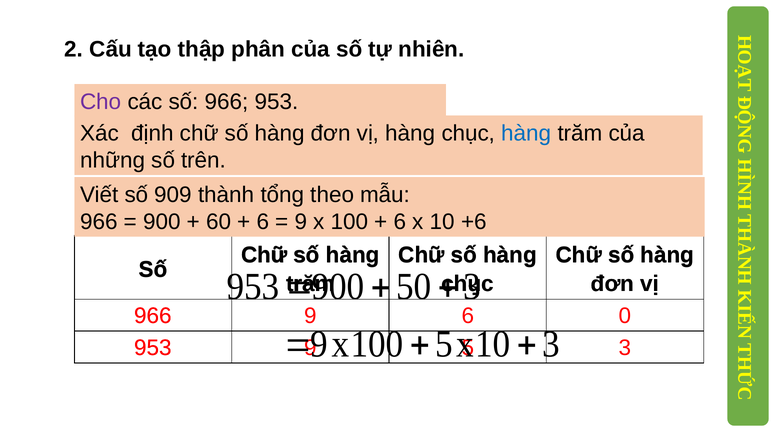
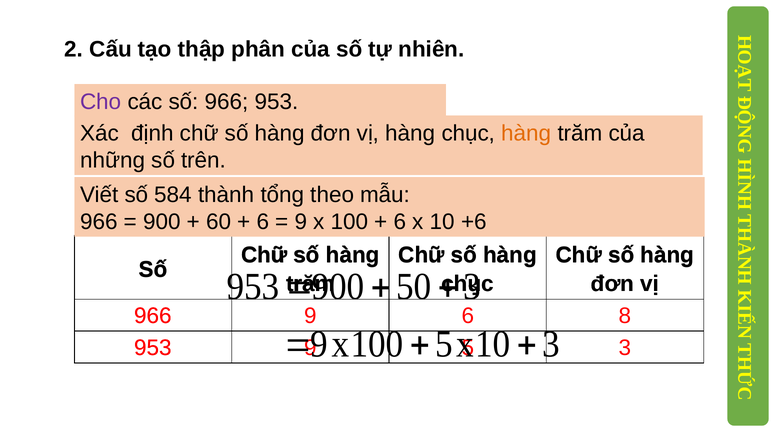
hàng colour: blue -> orange (526, 134)
909: 909 -> 584 (173, 195)
0: 0 -> 8 (625, 316)
